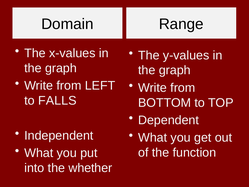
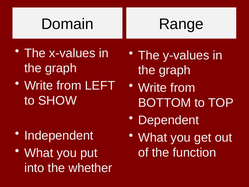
FALLS: FALLS -> SHOW (57, 100)
